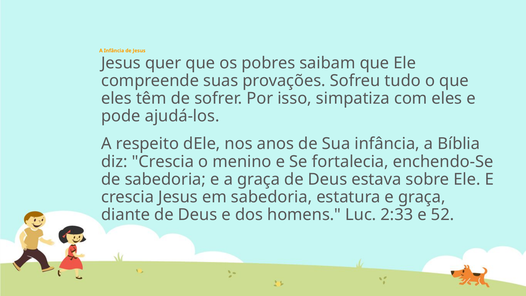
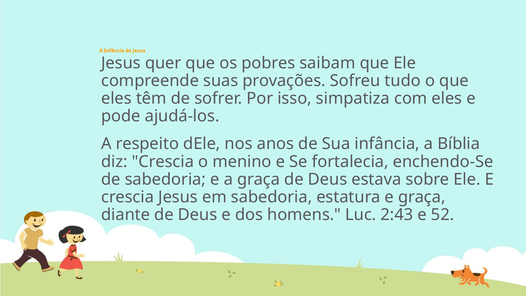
2:33: 2:33 -> 2:43 (397, 215)
